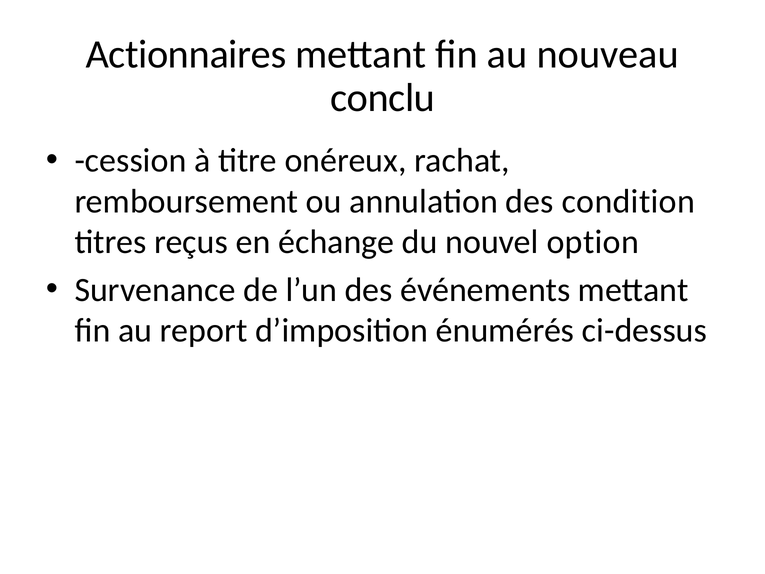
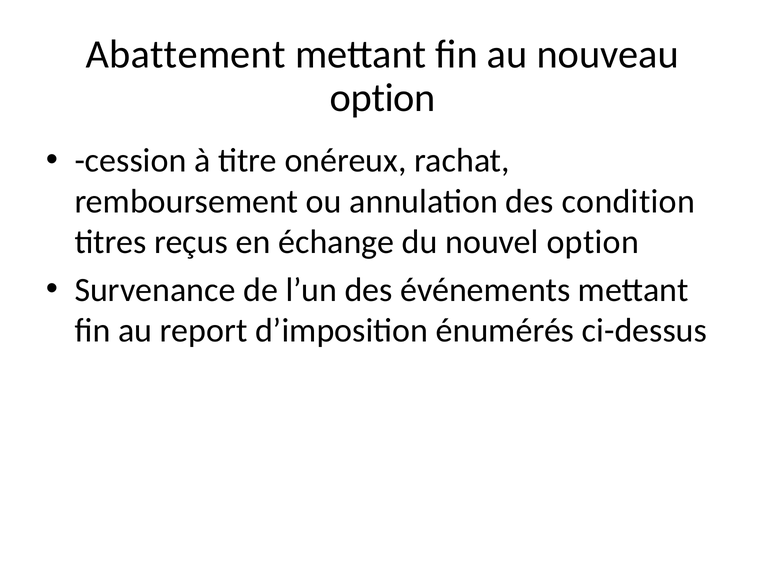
Actionnaires: Actionnaires -> Abattement (186, 54)
conclu: conclu -> option (383, 98)
